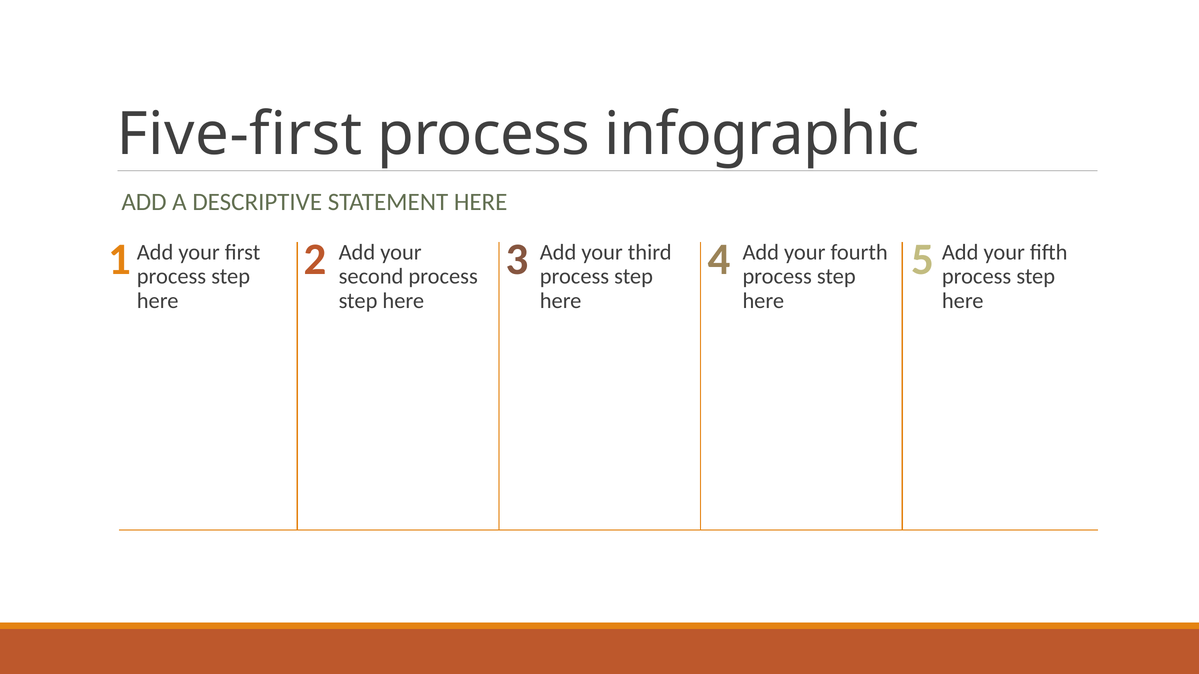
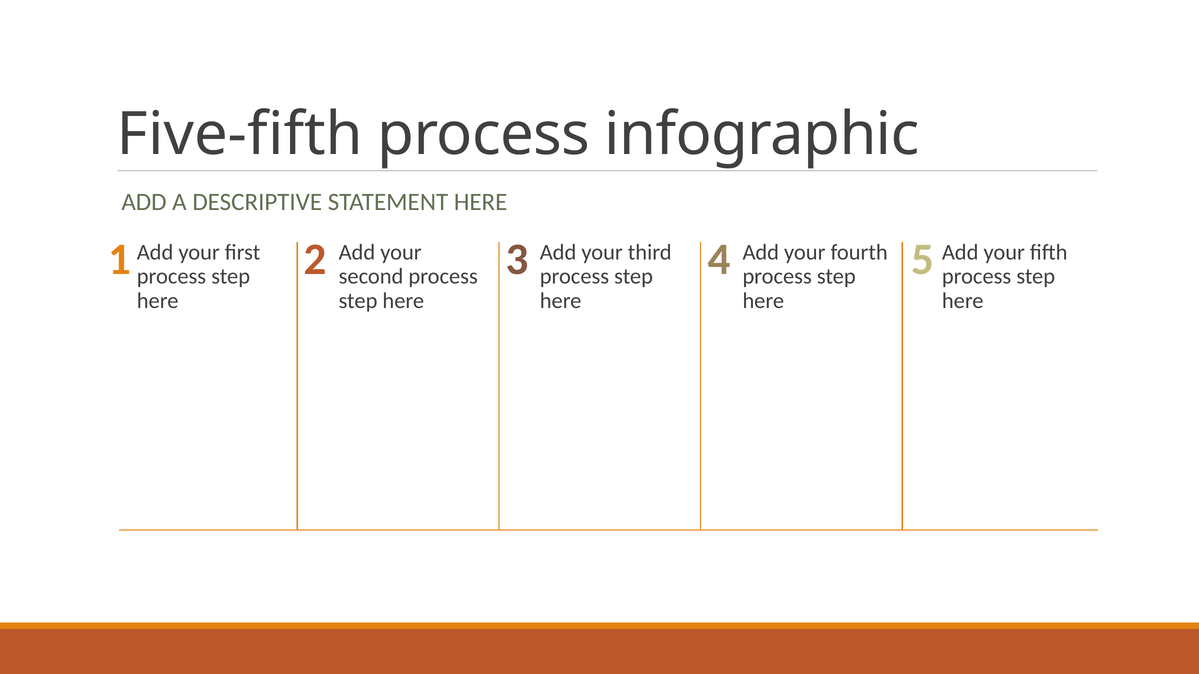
Five-first: Five-first -> Five-fifth (240, 134)
